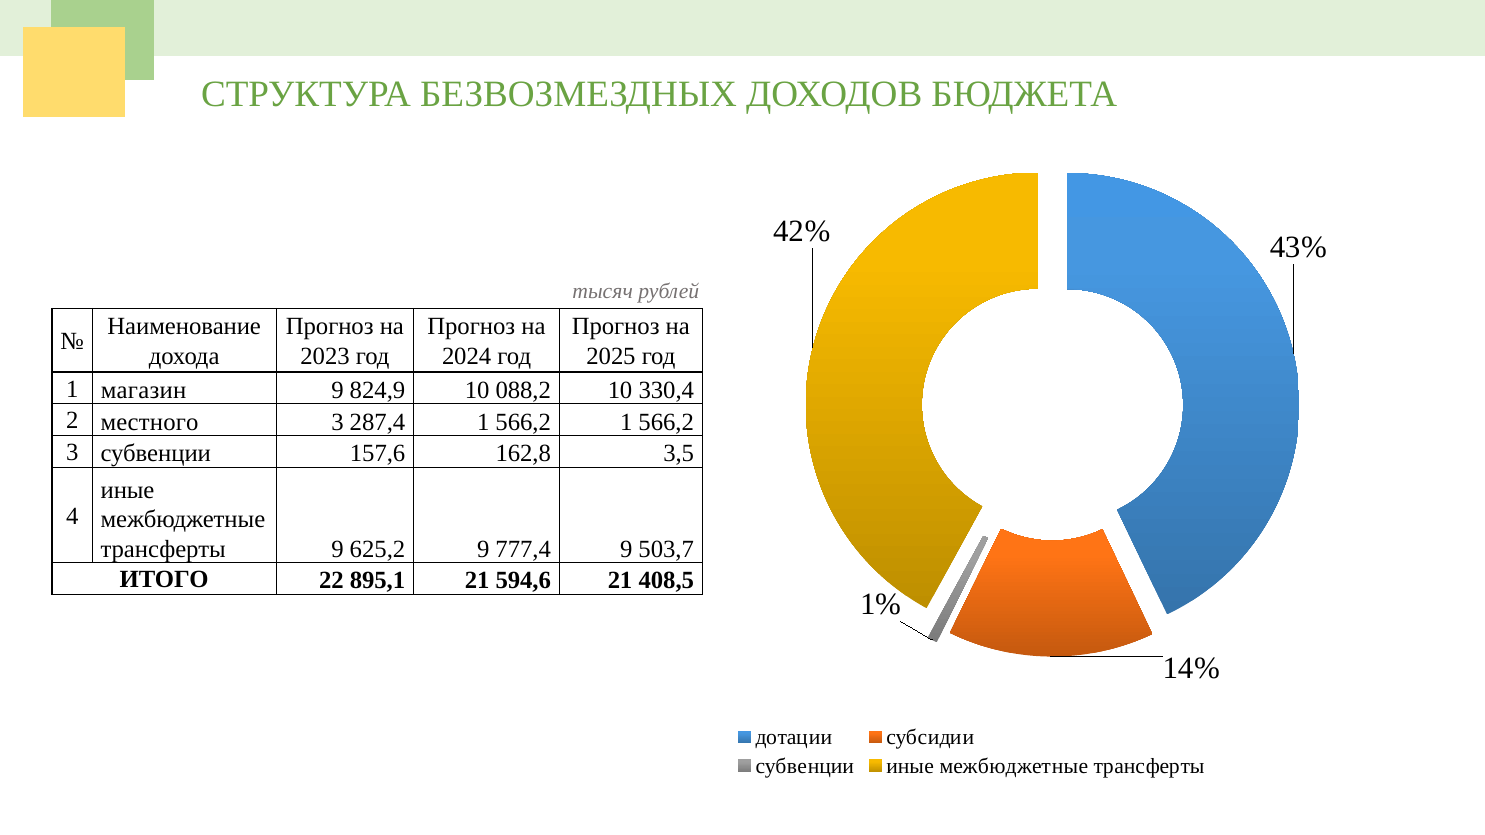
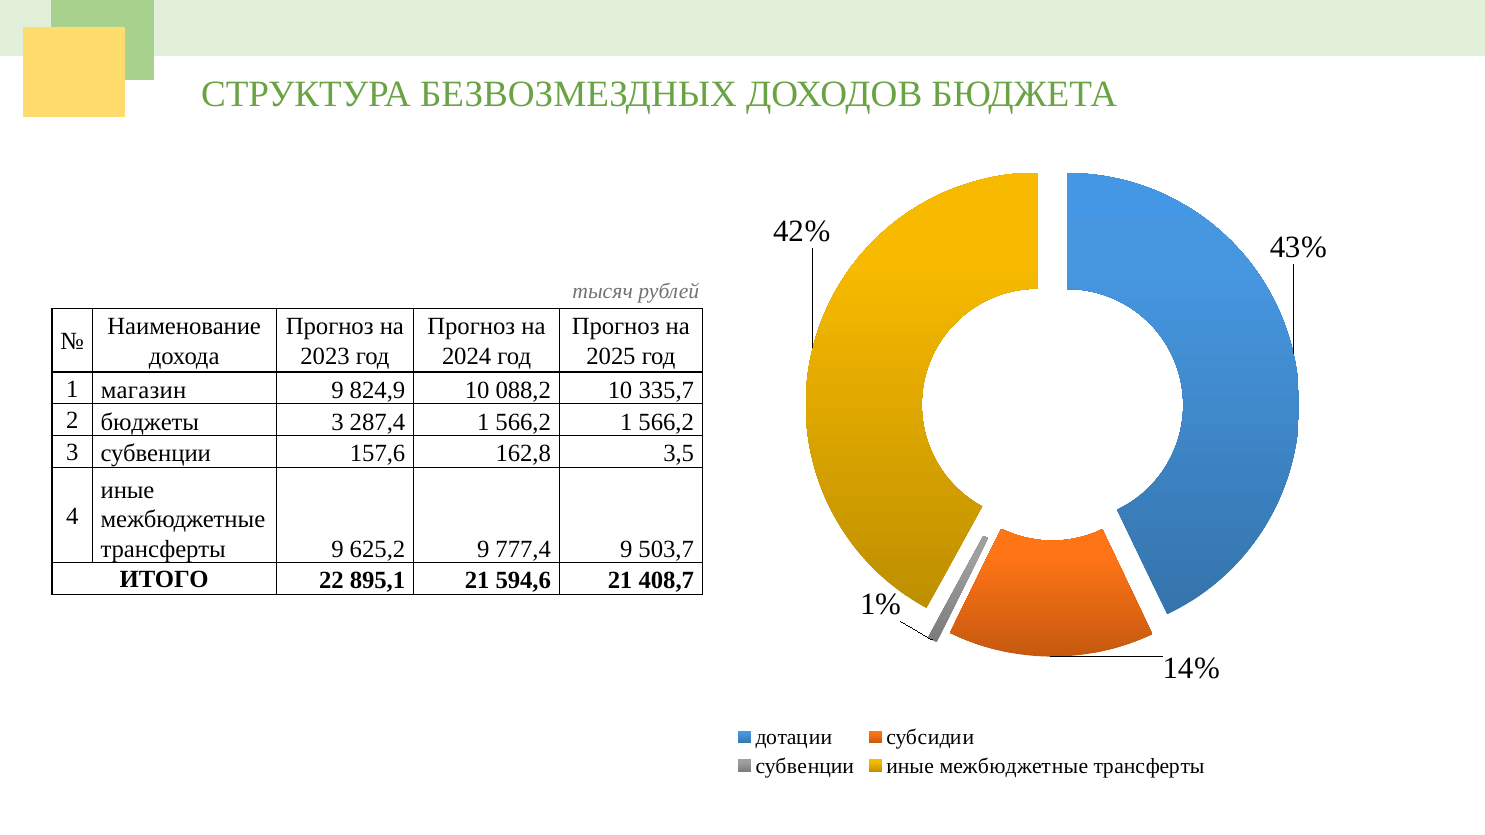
330,4: 330,4 -> 335,7 (666, 390)
местного: местного -> бюджеты (150, 422)
408,5: 408,5 -> 408,7 (666, 581)
